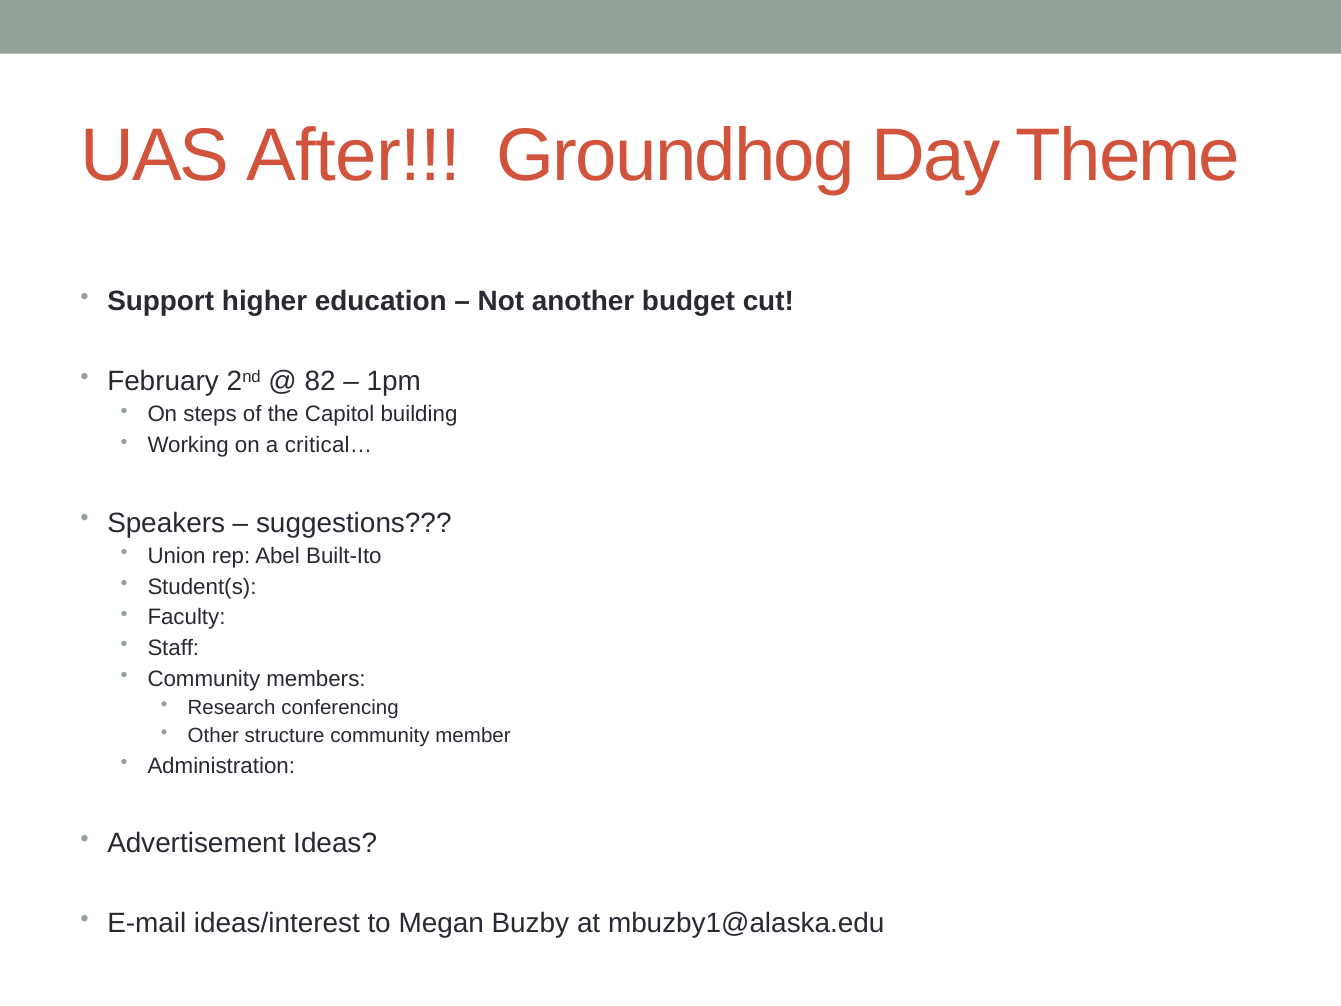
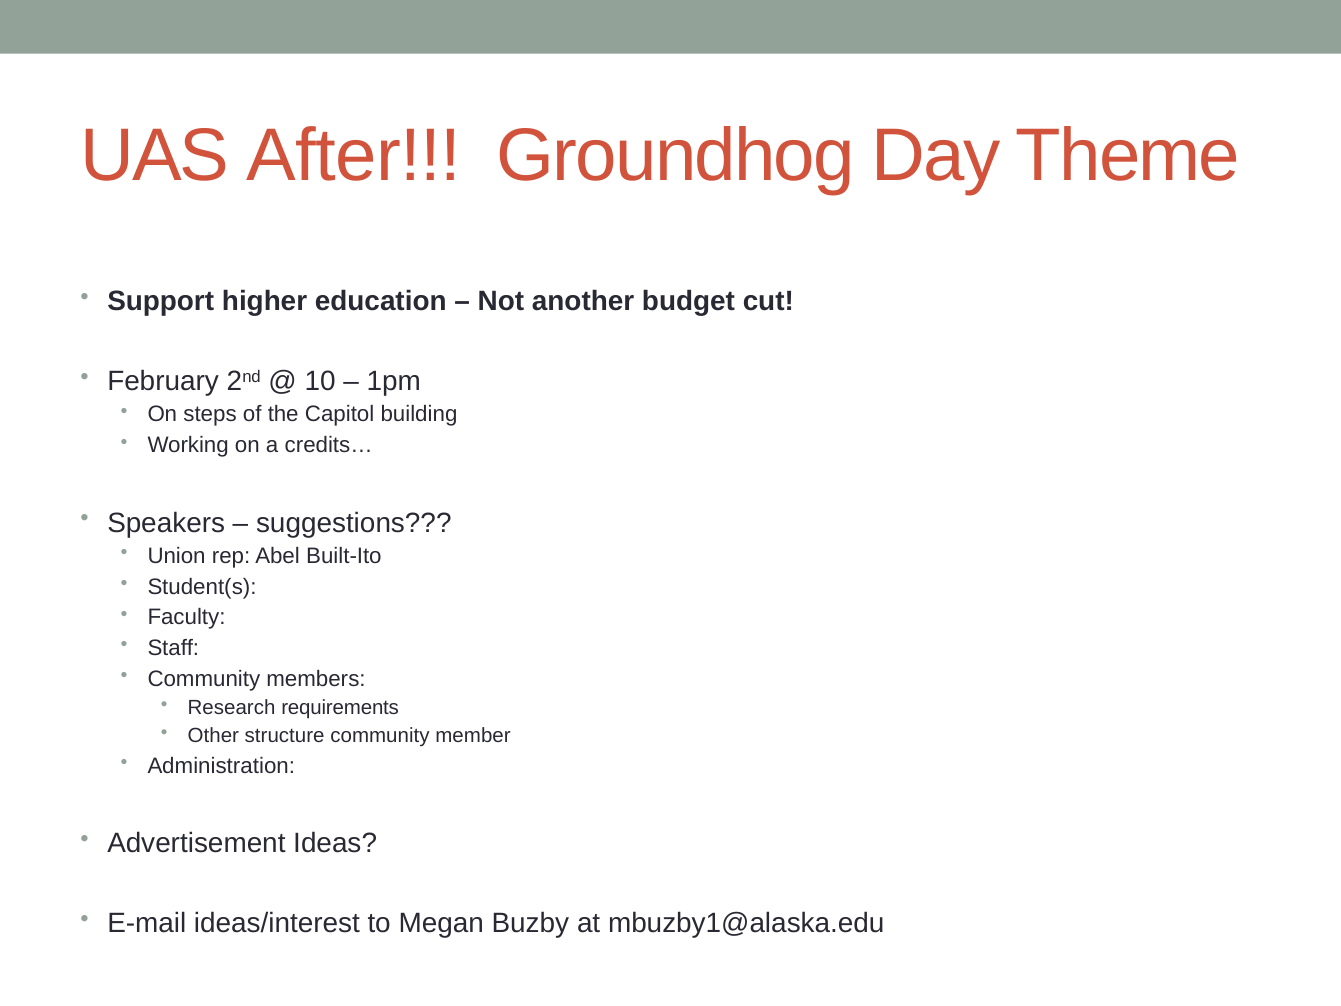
82: 82 -> 10 (320, 381)
critical…: critical… -> credits… (329, 445)
conferencing: conferencing -> requirements (340, 708)
